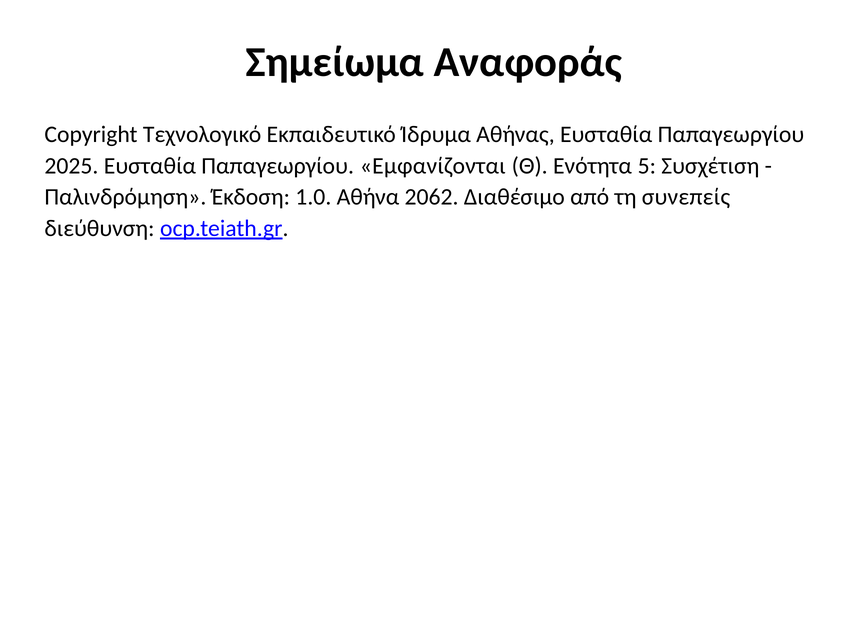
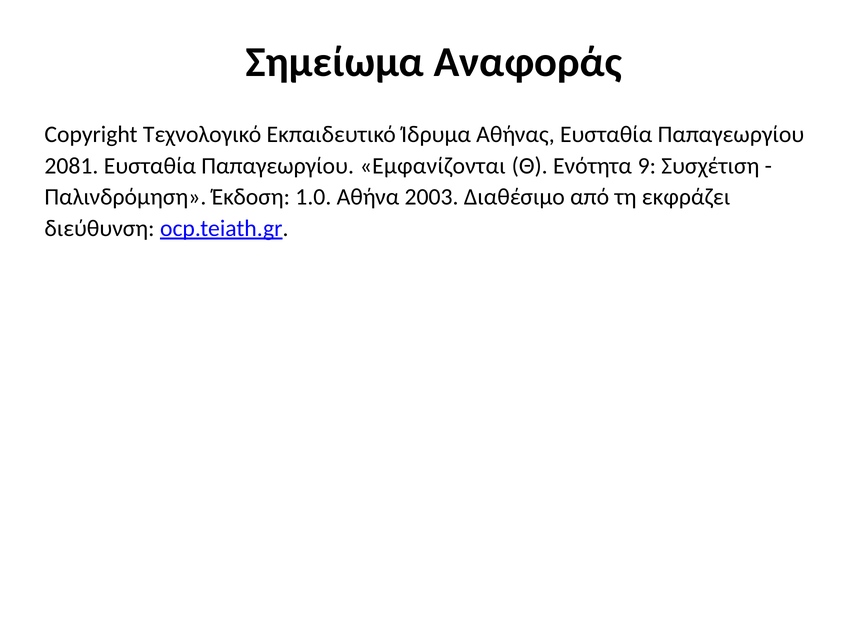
2025: 2025 -> 2081 (71, 166)
5: 5 -> 9 (647, 166)
2062: 2062 -> 2003 (432, 197)
συνεπείς: συνεπείς -> εκφράζει (686, 197)
